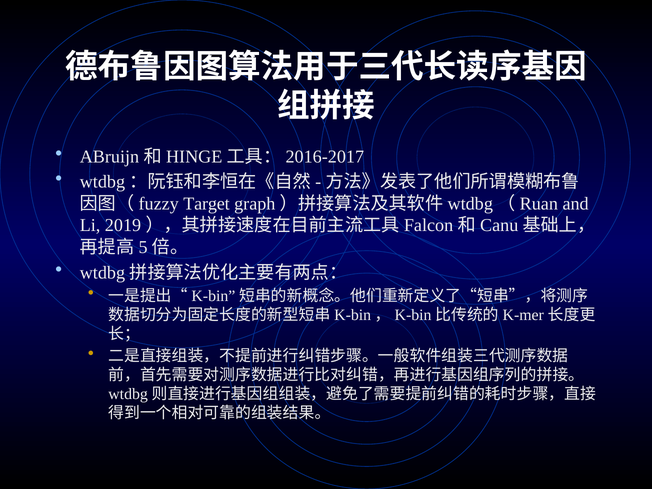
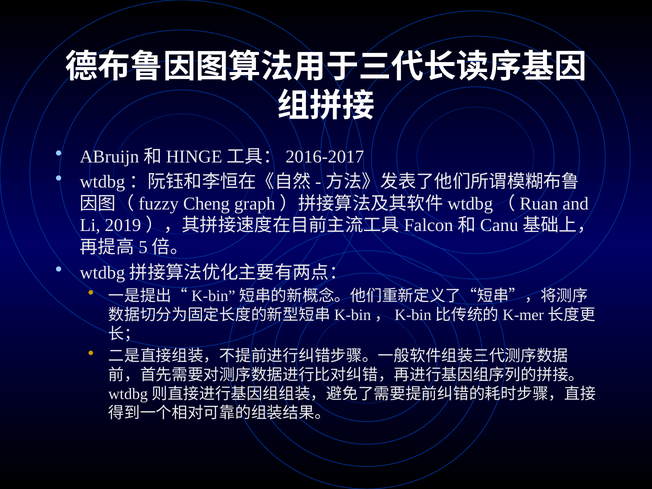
Target: Target -> Cheng (207, 204)
